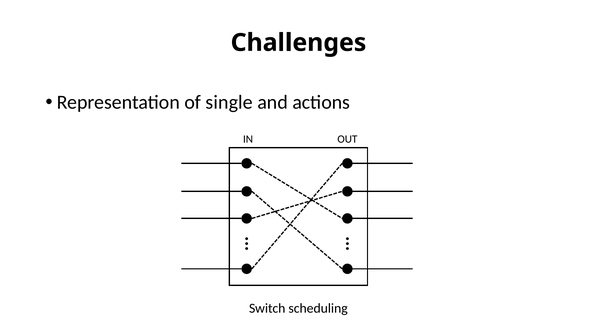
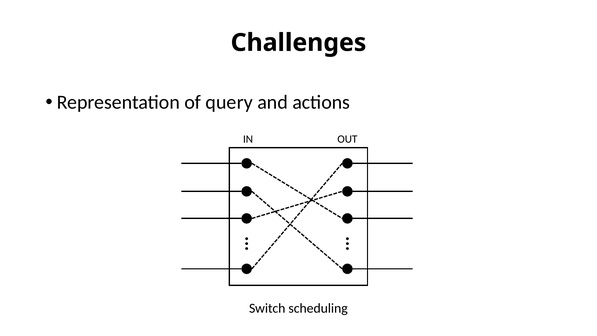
single: single -> query (229, 102)
